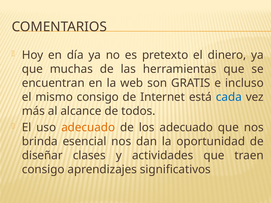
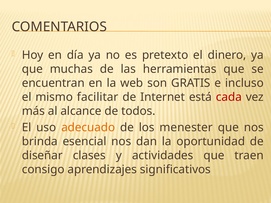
mismo consigo: consigo -> facilitar (98, 97)
cada colour: blue -> red (229, 97)
los adecuado: adecuado -> menester (186, 128)
